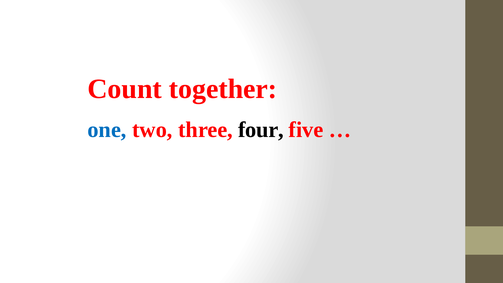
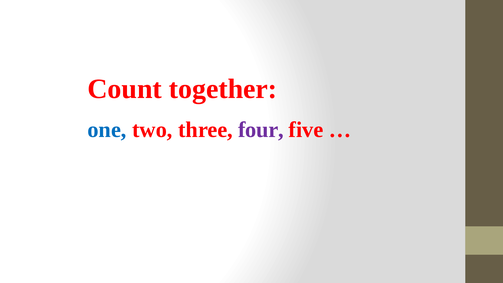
four colour: black -> purple (261, 130)
